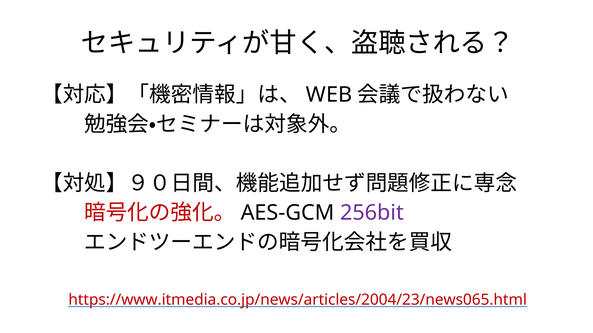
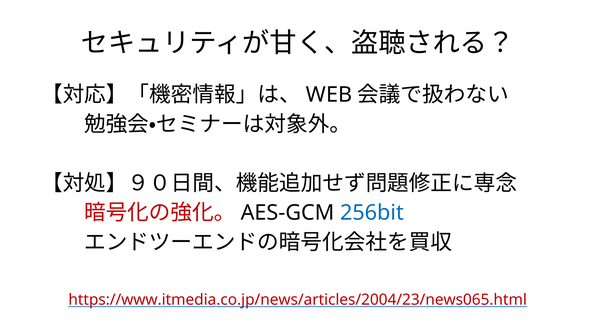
256bit colour: purple -> blue (372, 213)
